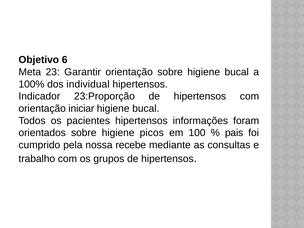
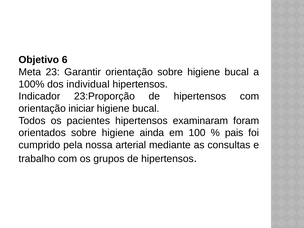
informações: informações -> examinaram (200, 121)
picos: picos -> ainda (152, 133)
recebe: recebe -> arterial (131, 145)
